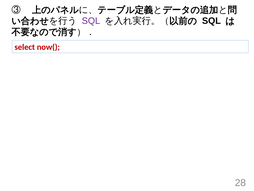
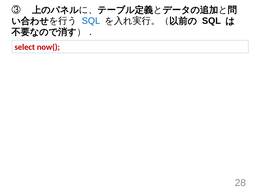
SQL colour: purple -> blue (91, 21)
